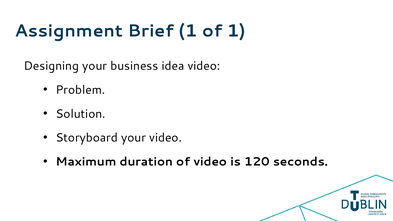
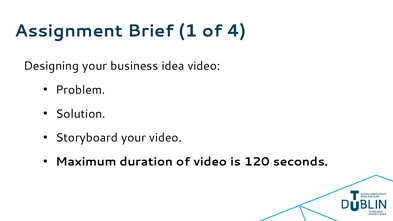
of 1: 1 -> 4 (236, 31)
